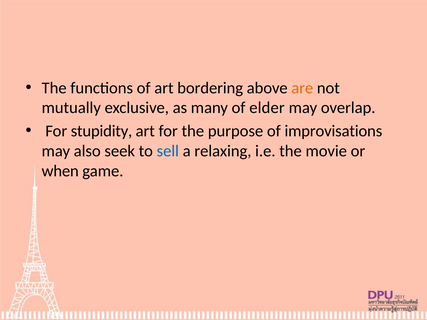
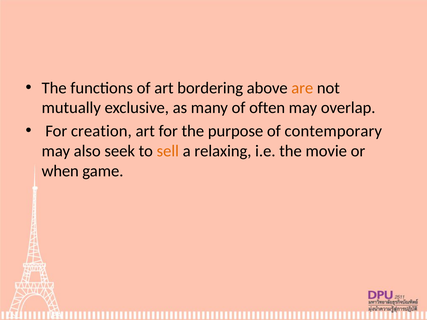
elder: elder -> often (267, 108)
stupidity: stupidity -> creation (101, 131)
improvisations: improvisations -> contemporary (333, 131)
sell colour: blue -> orange (168, 151)
